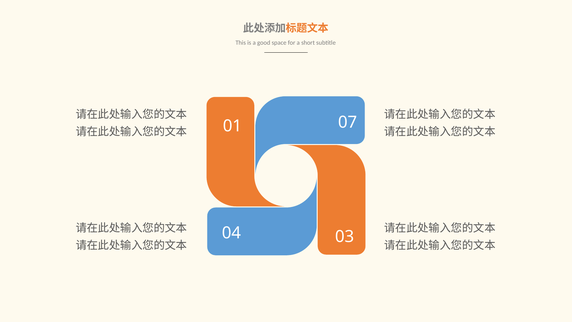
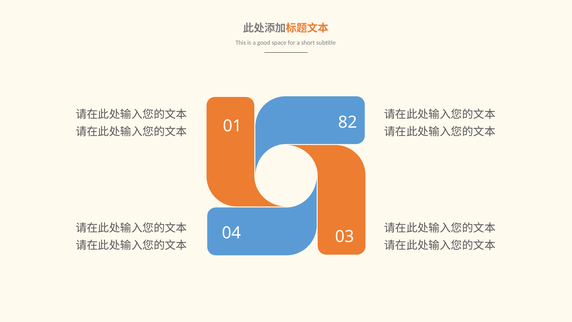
07: 07 -> 82 (348, 122)
